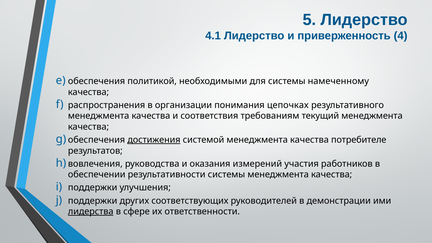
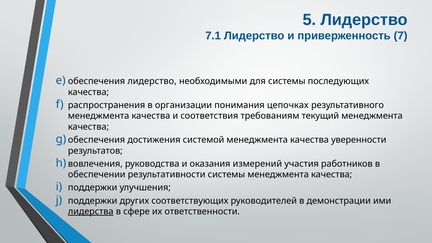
4.1: 4.1 -> 7.1 (213, 36)
4: 4 -> 7 (401, 36)
обеспечения политикой: политикой -> лидерство (152, 81)
намеченному: намеченному -> последующих (338, 81)
достижения underline: present -> none (154, 140)
потребителе: потребителе -> уверенности (359, 140)
